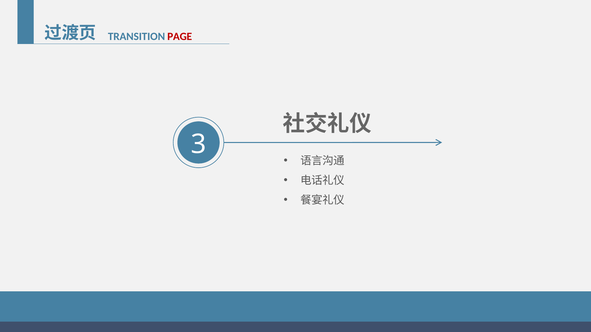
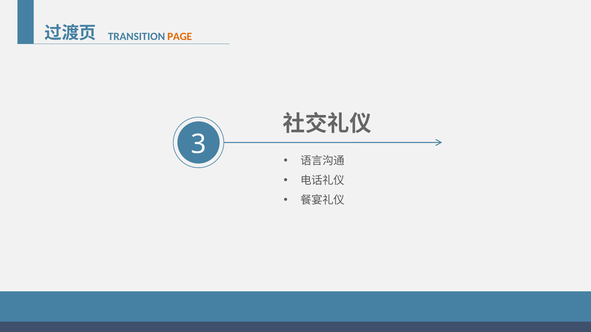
PAGE colour: red -> orange (180, 37)
